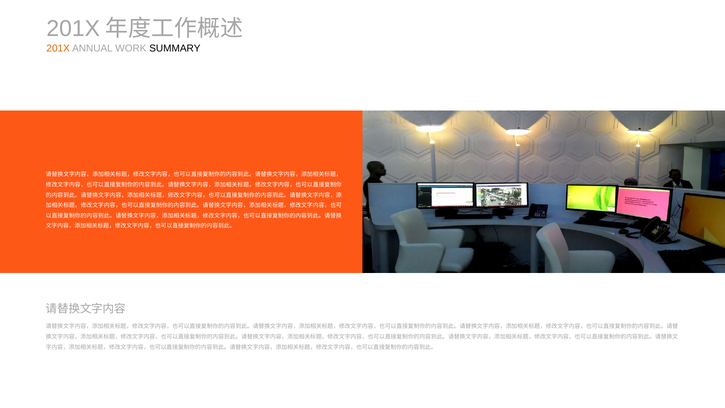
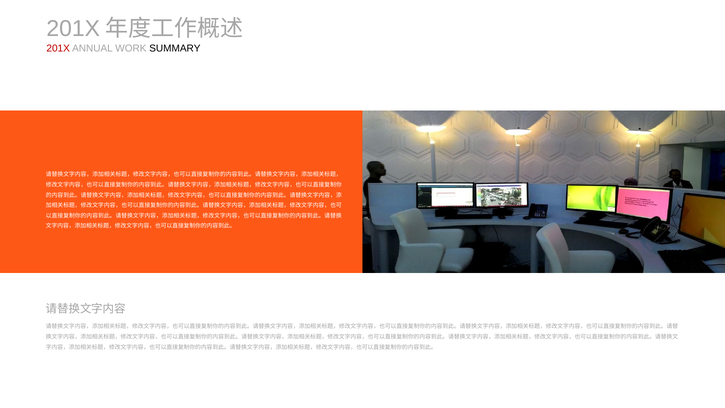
201X colour: orange -> red (58, 49)
